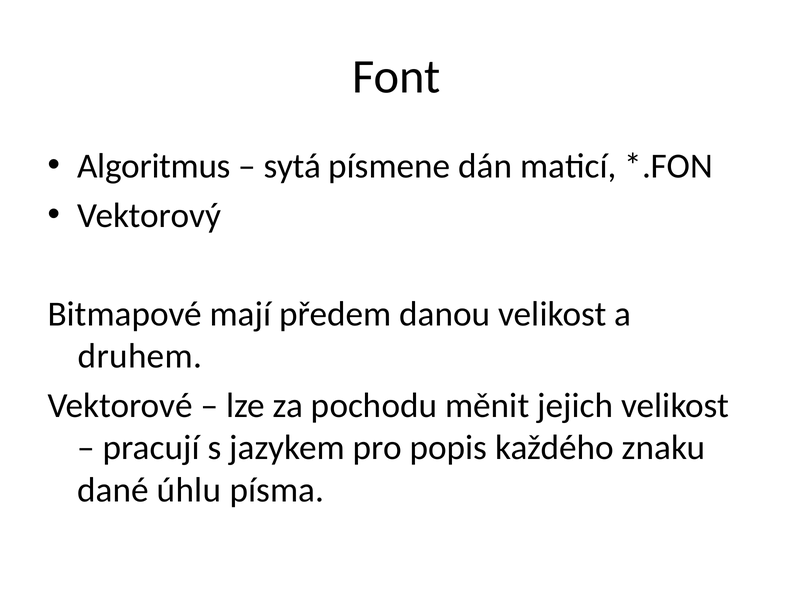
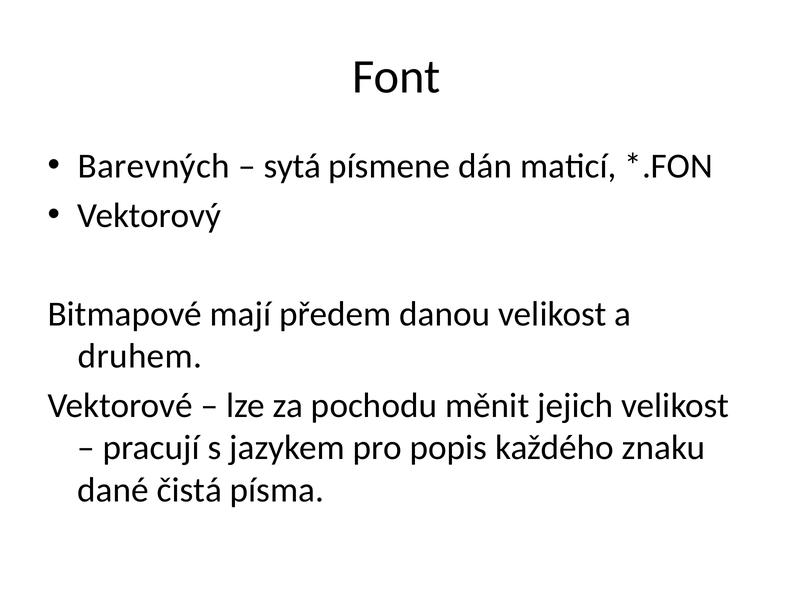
Algoritmus: Algoritmus -> Barevných (154, 166)
úhlu: úhlu -> čistá (189, 491)
